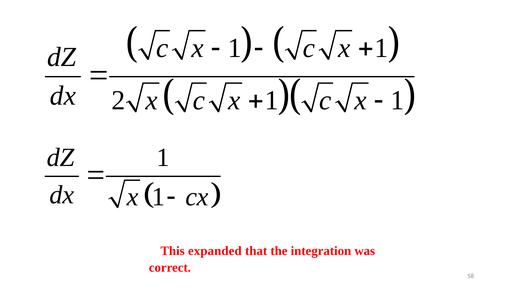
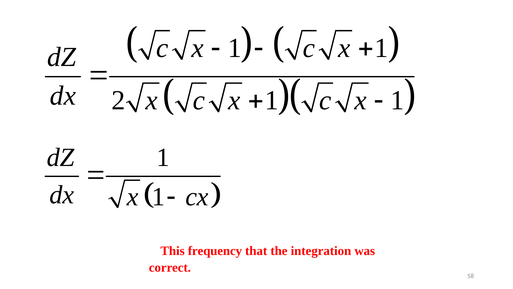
expanded: expanded -> frequency (215, 251)
